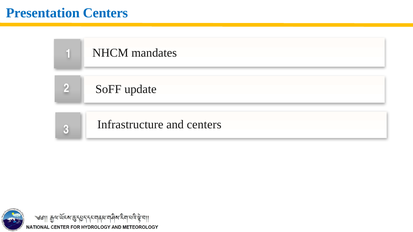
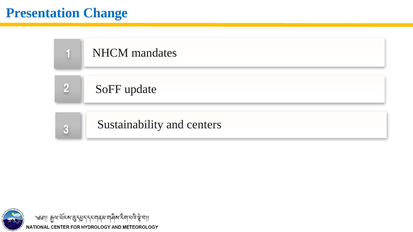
Presentation Centers: Centers -> Change (105, 13)
Infrastructure: Infrastructure -> Sustainability (130, 125)
